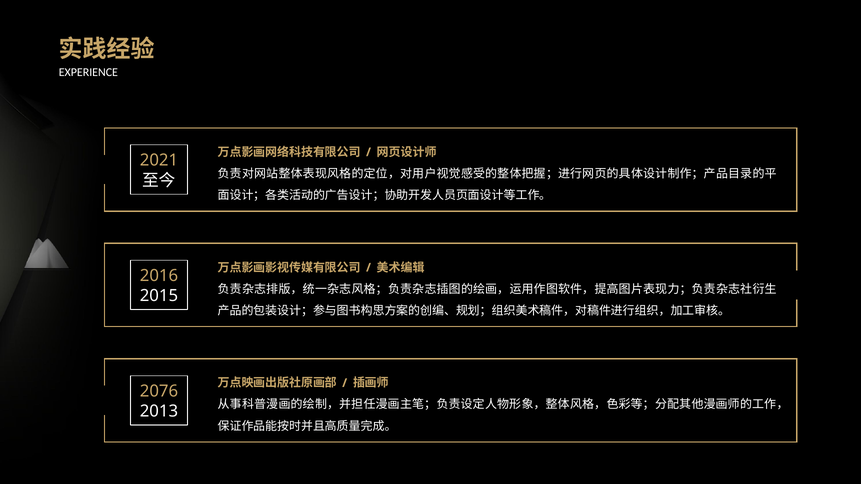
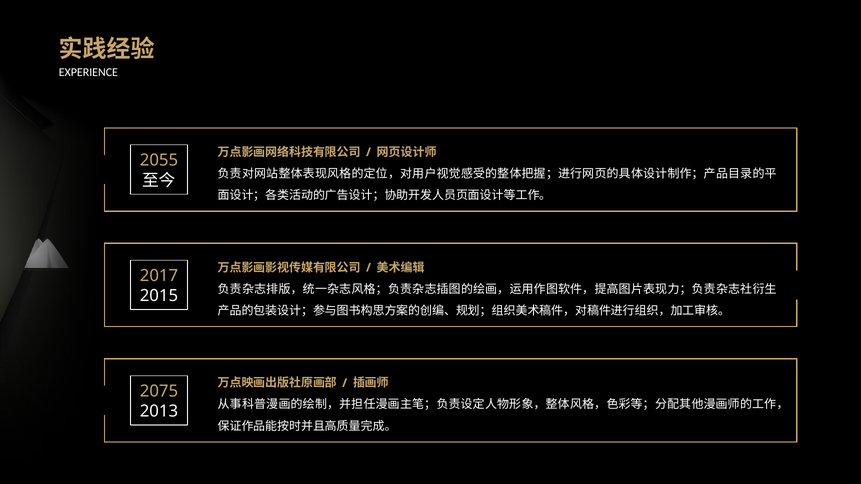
2021: 2021 -> 2055 (159, 160)
2016: 2016 -> 2017 (159, 276)
2076: 2076 -> 2075 (159, 391)
